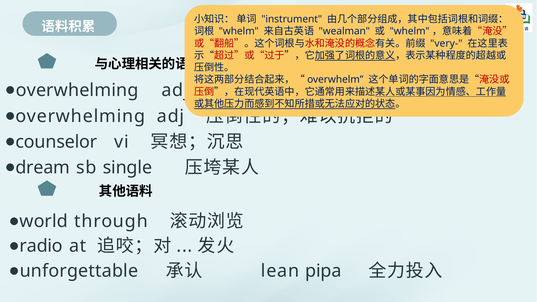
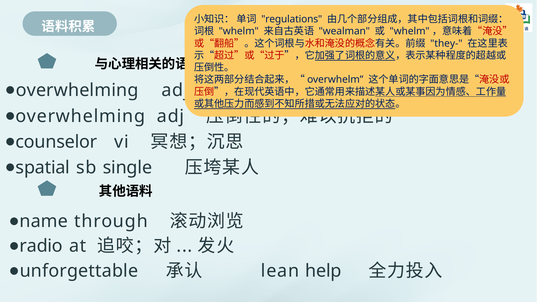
instrument: instrument -> regulations (292, 19)
very-: very- -> they- (446, 43)
dream: dream -> spatial (43, 168)
world: world -> name (44, 221)
pipa: pipa -> help (323, 271)
